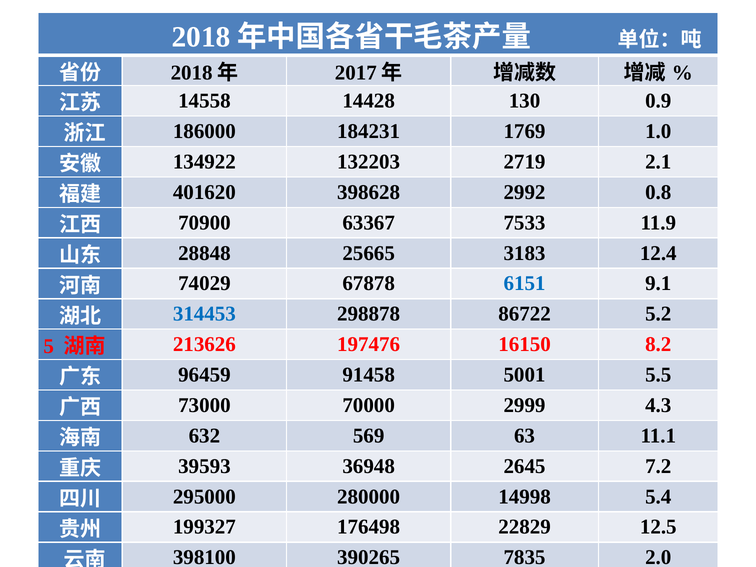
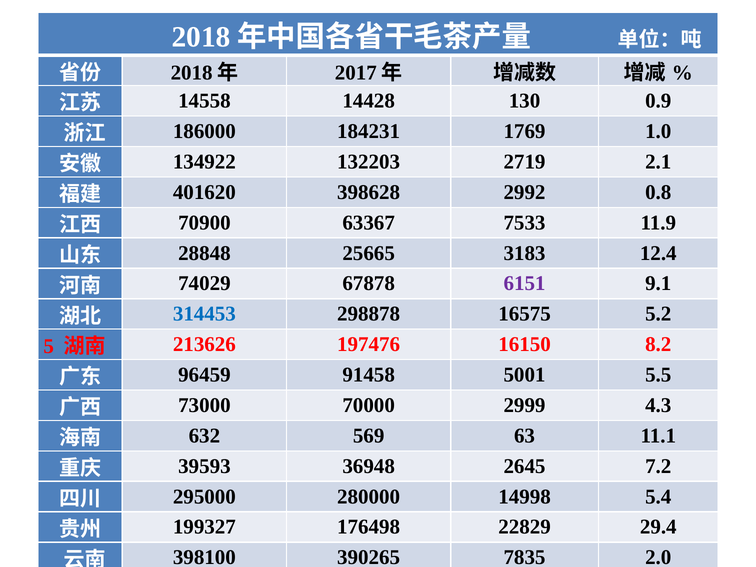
6151 colour: blue -> purple (525, 284)
86722: 86722 -> 16575 (525, 314)
12.5: 12.5 -> 29.4 (658, 527)
